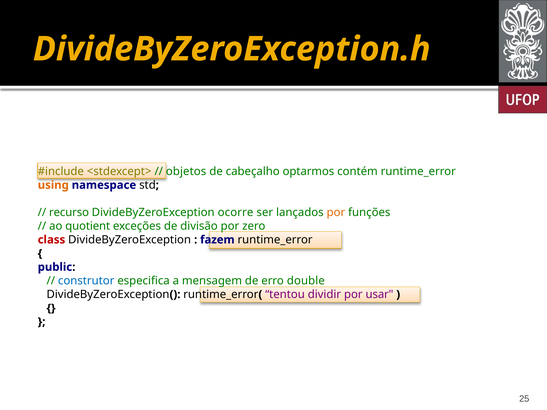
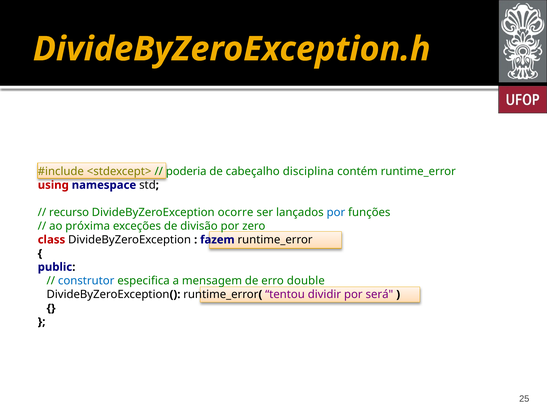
objetos: objetos -> poderia (186, 171)
optarmos: optarmos -> disciplina (308, 171)
using colour: orange -> red (53, 185)
por colour: orange -> blue (336, 213)
quotient: quotient -> próxima (88, 226)
usar: usar -> será (379, 295)
